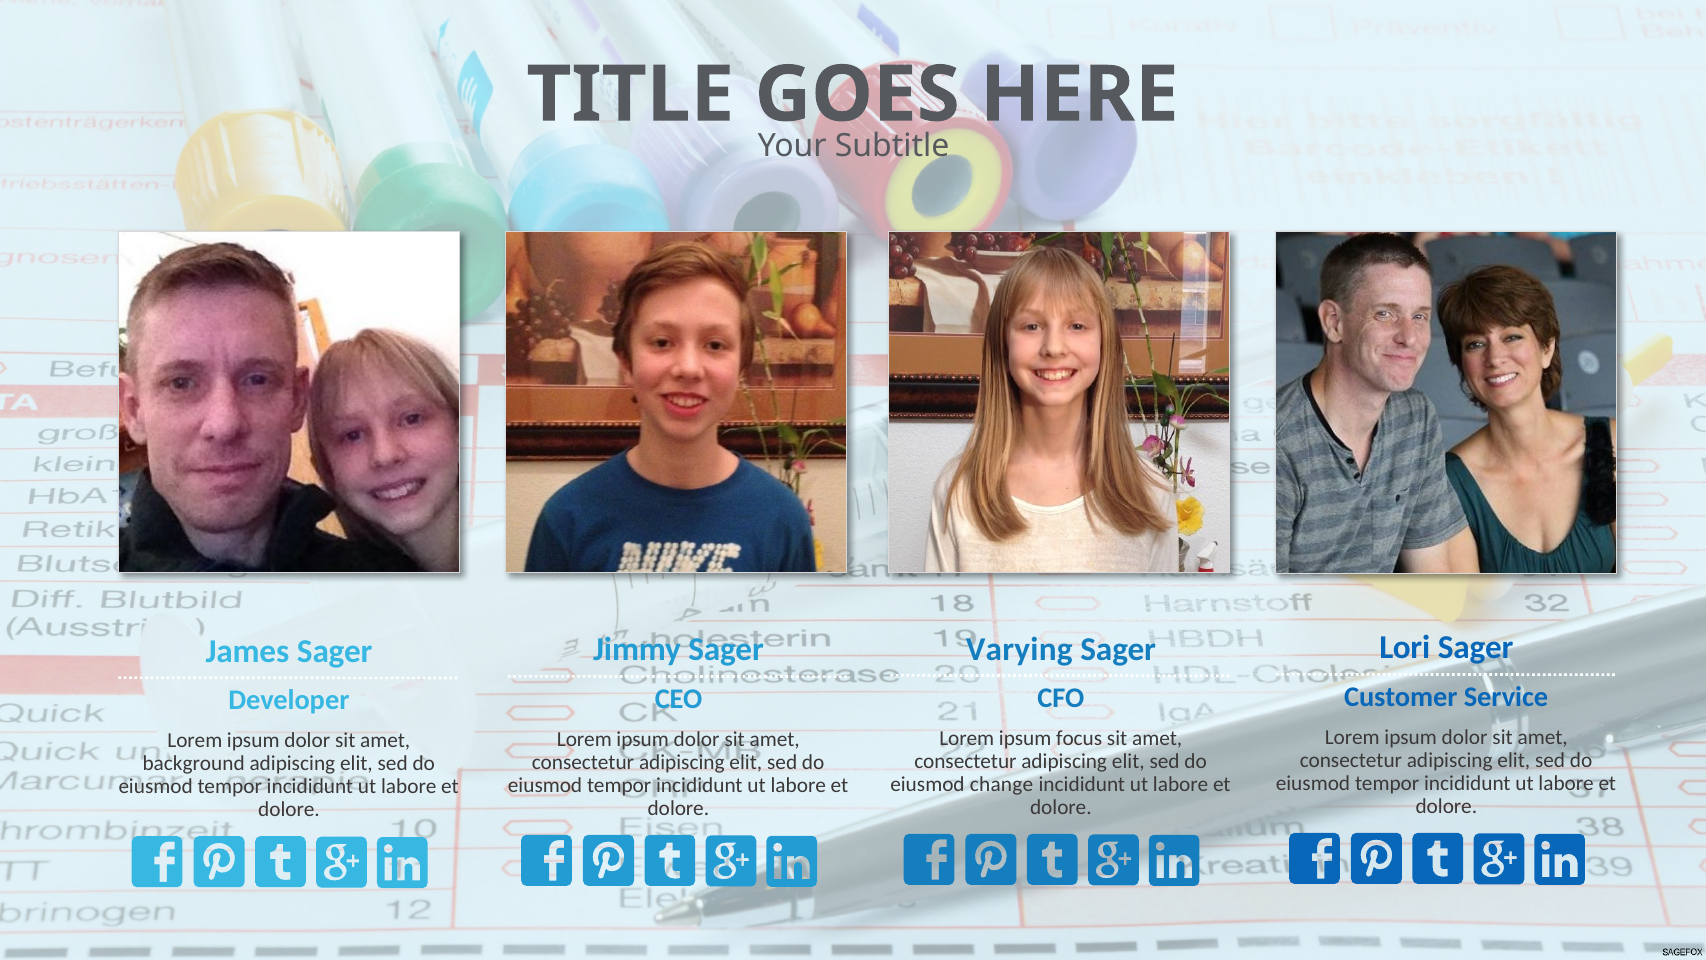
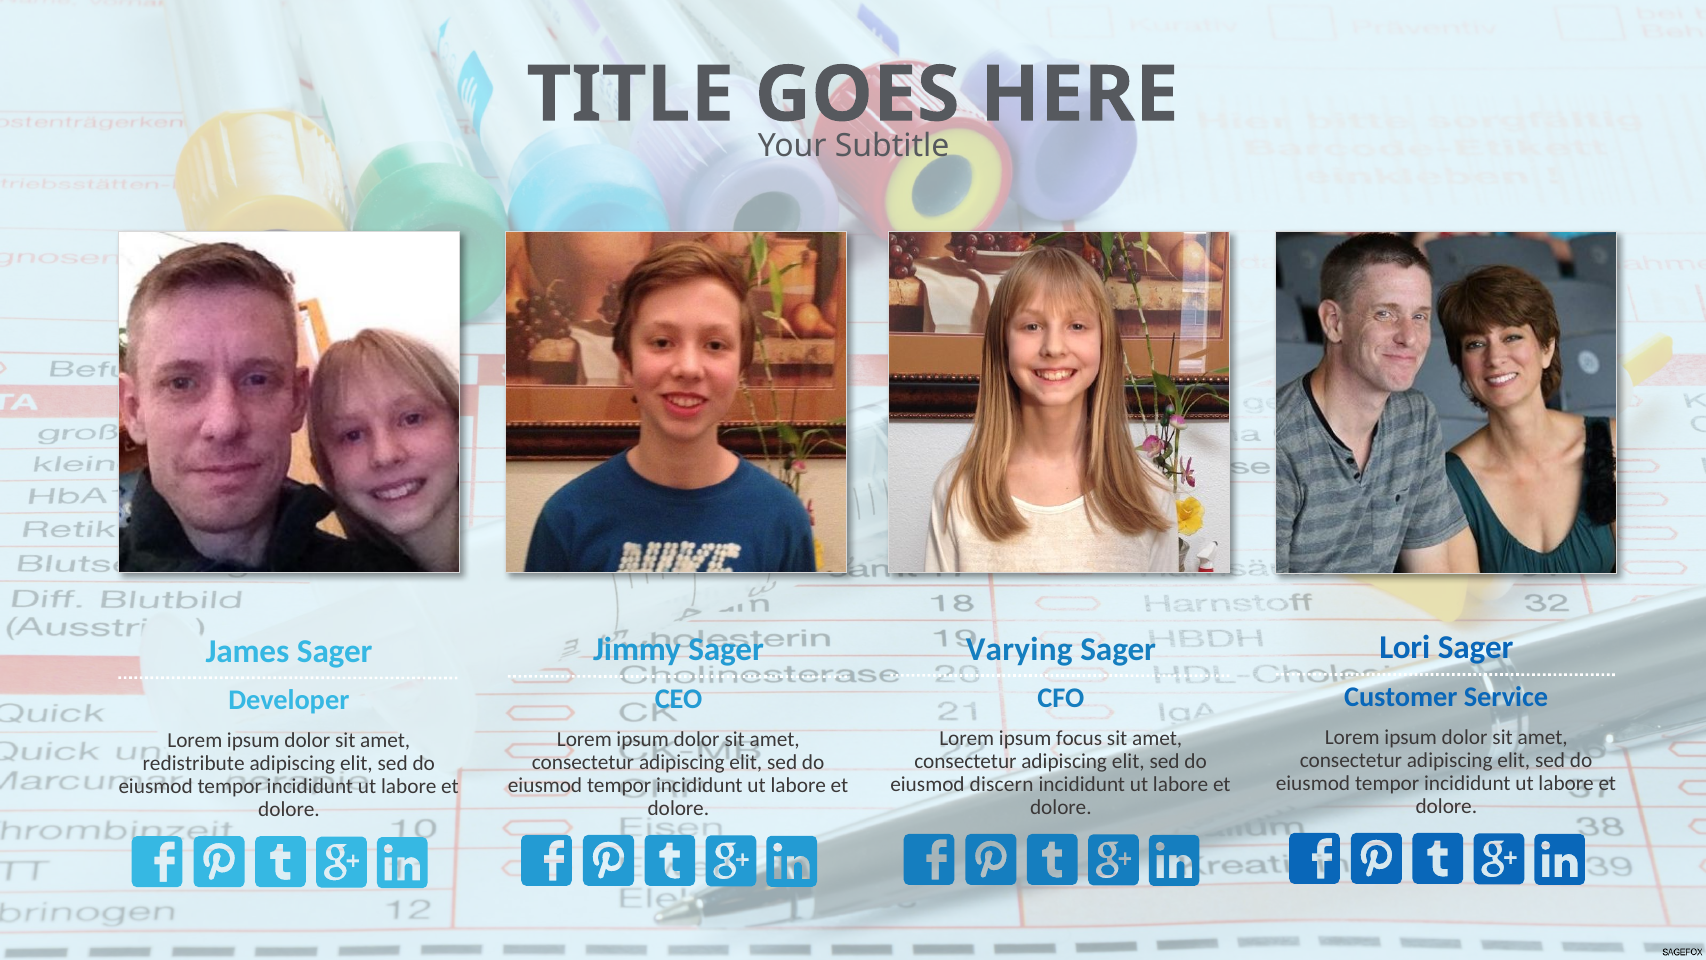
background: background -> redistribute (194, 763)
change: change -> discern (1002, 784)
